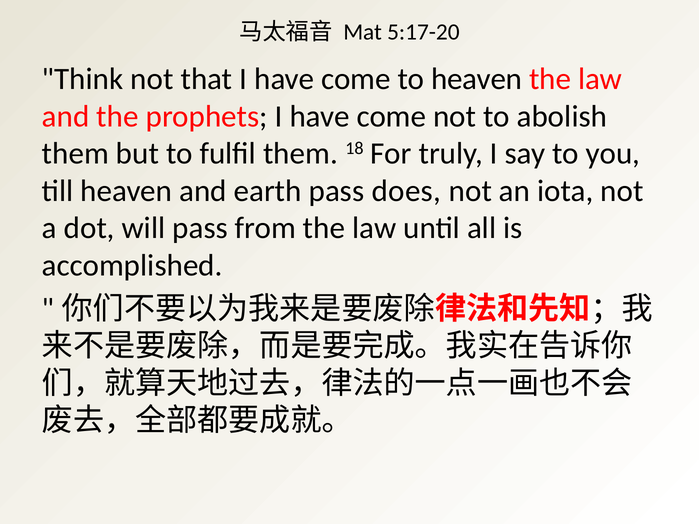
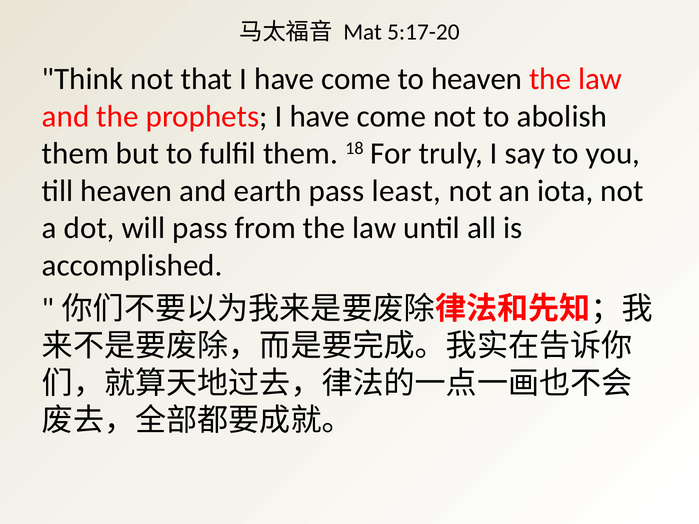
does: does -> least (406, 191)
